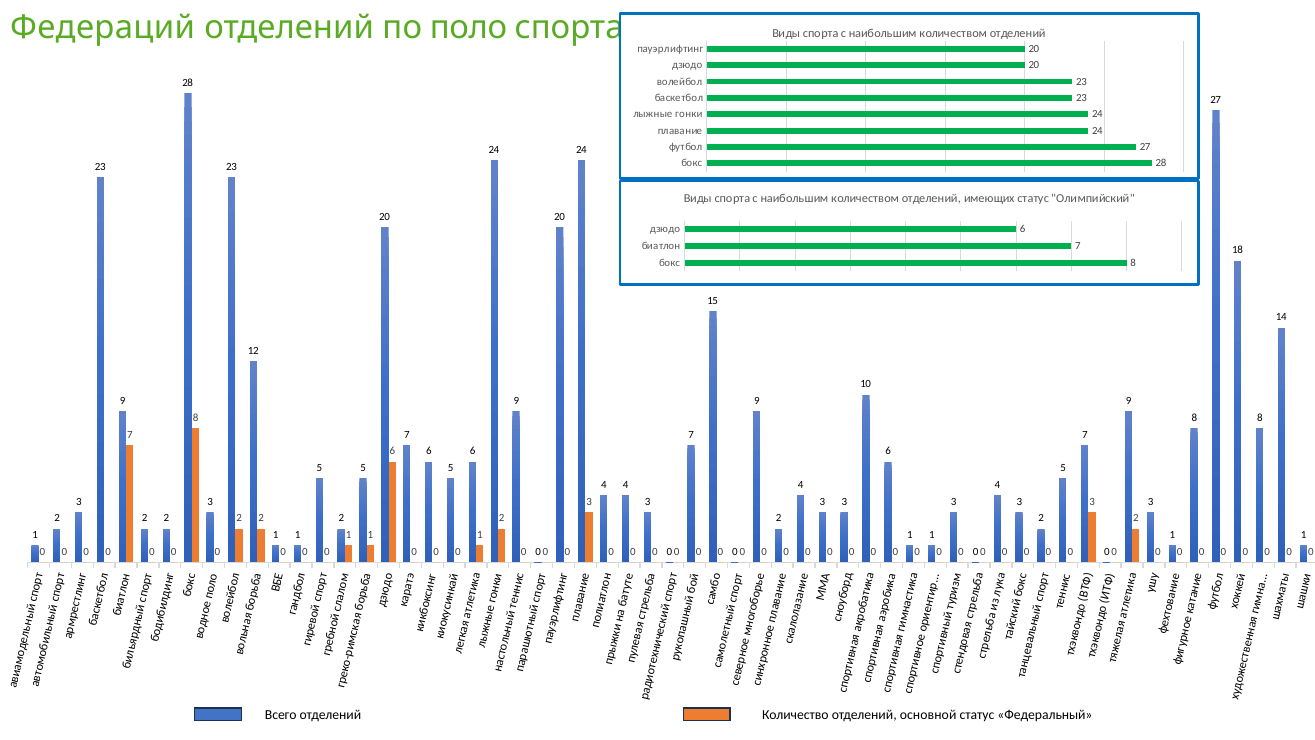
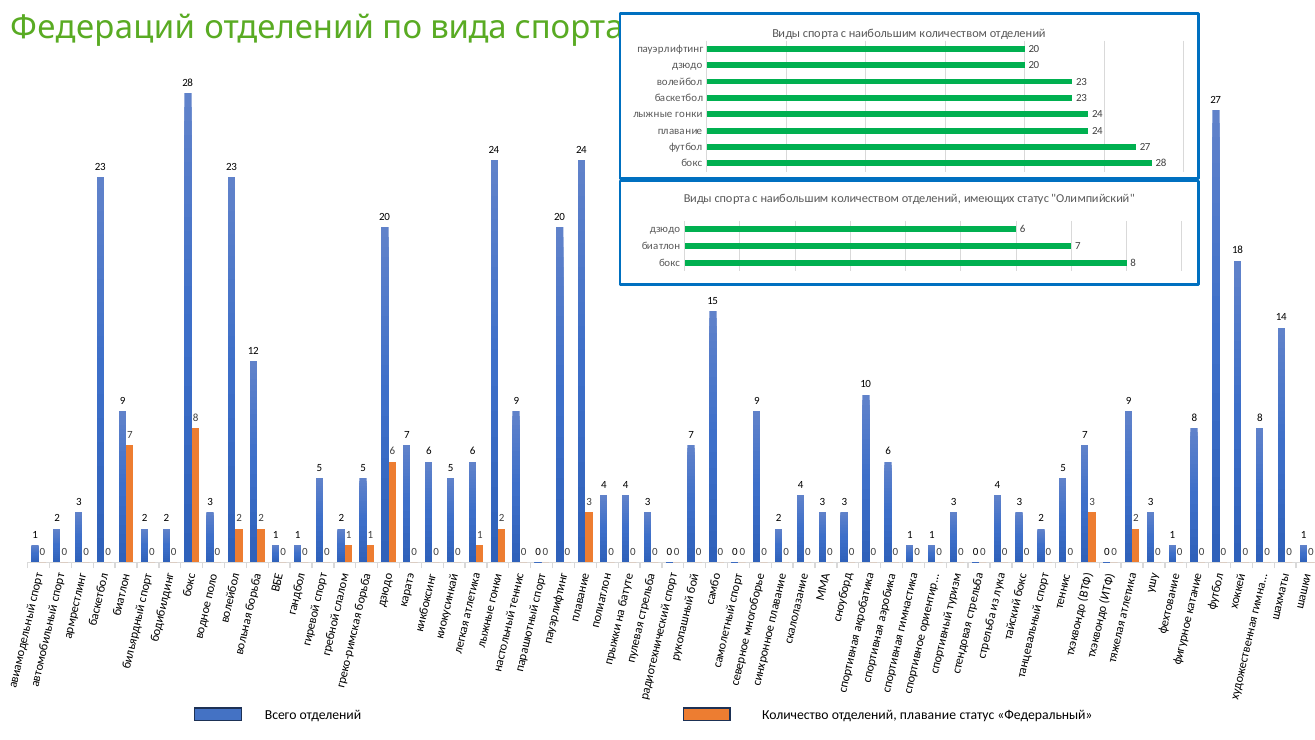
поло: поло -> вида (468, 28)
отделений основной: основной -> плавание (928, 715)
